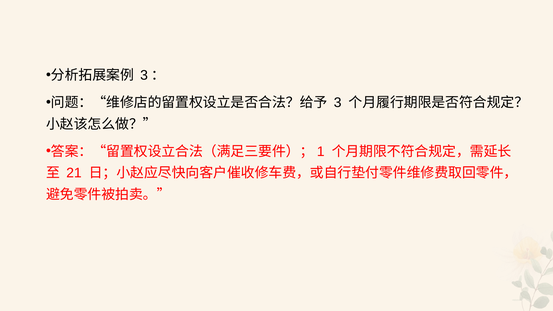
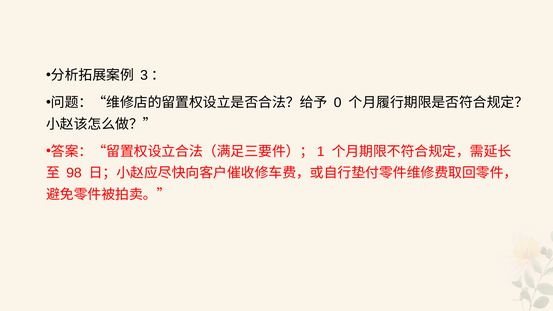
3: 3 -> 0 (338, 103)
21: 21 -> 98 (74, 173)
